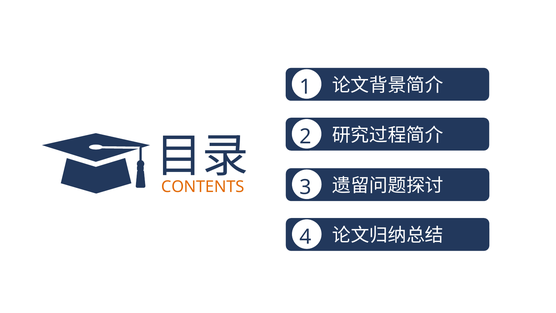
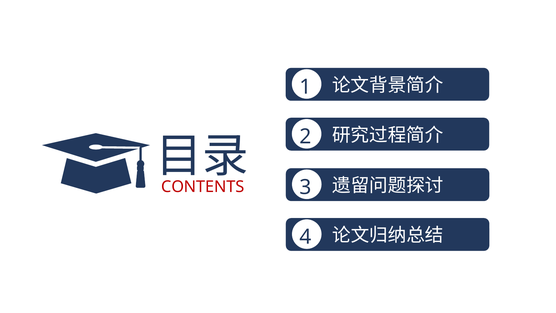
CONTENTS colour: orange -> red (203, 187)
